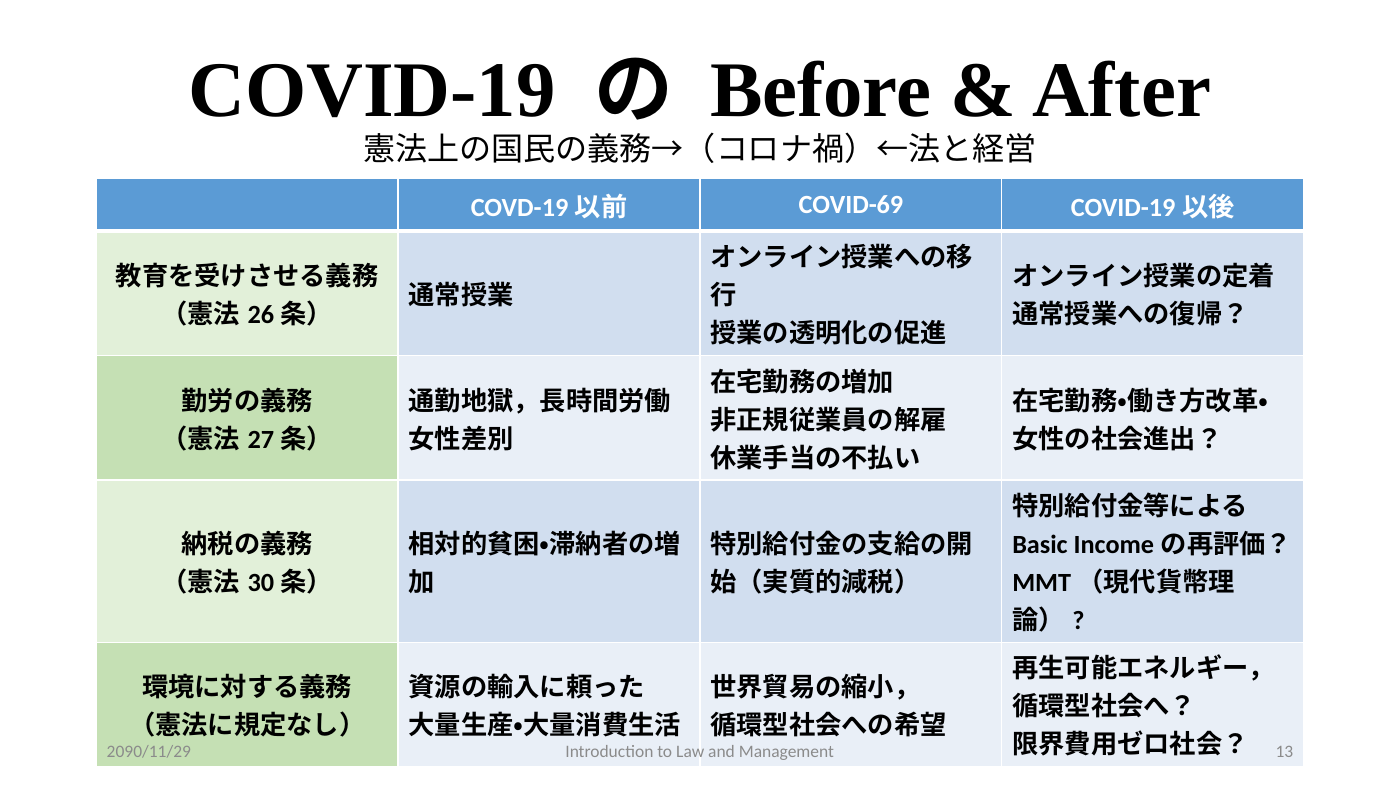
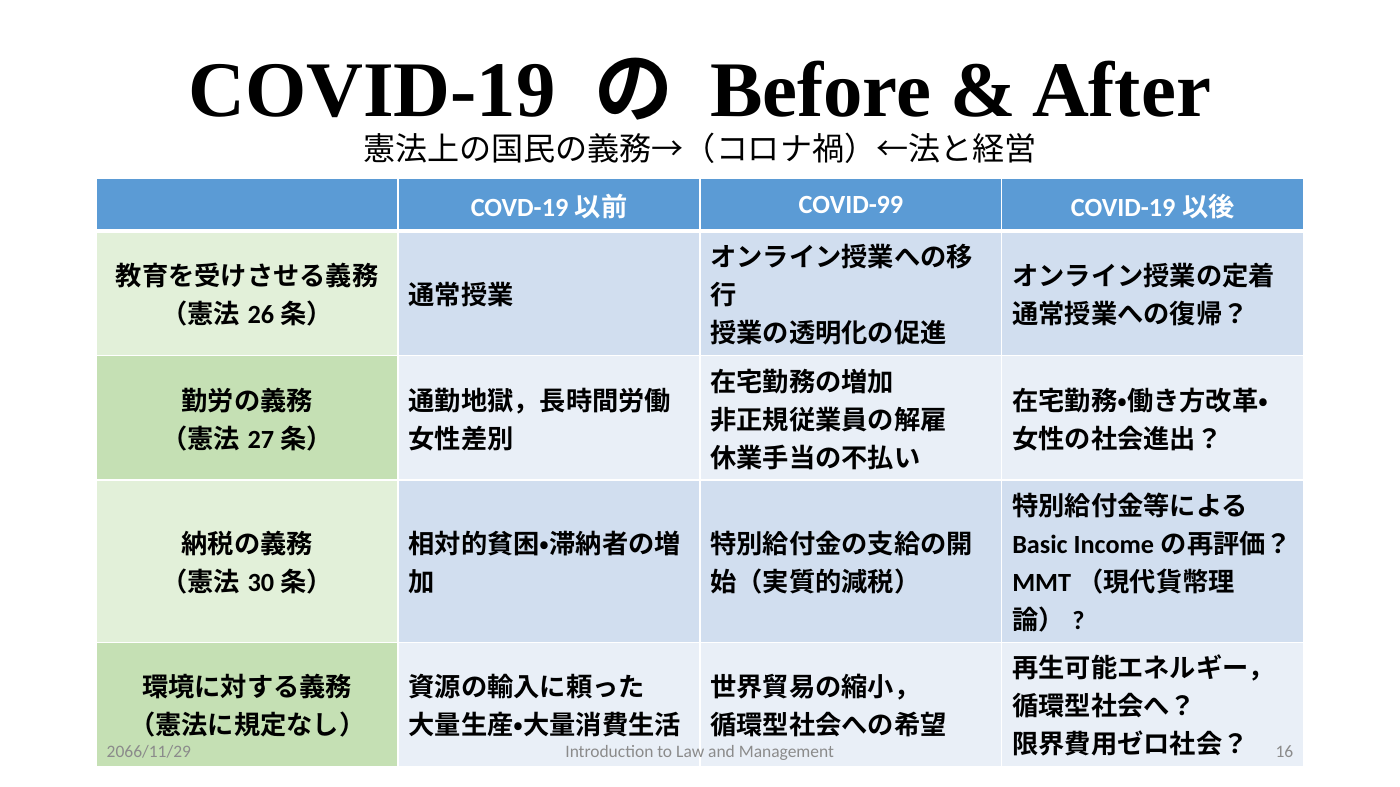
COVID-69: COVID-69 -> COVID-99 (851, 205)
2090/11/29: 2090/11/29 -> 2066/11/29 (149, 752)
13: 13 -> 16 (1284, 752)
